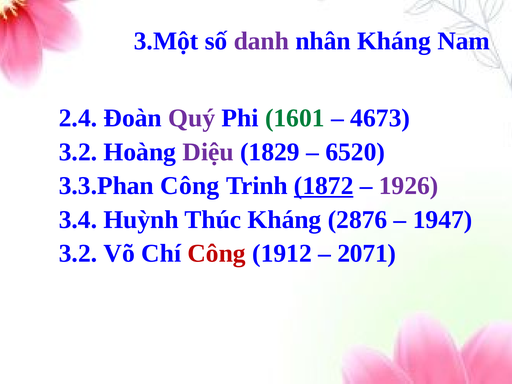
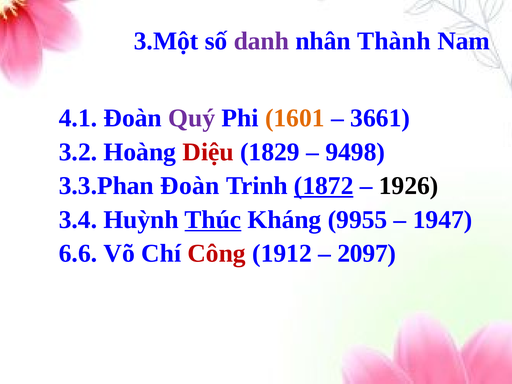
nhân Kháng: Kháng -> Thành (394, 41)
2.4: 2.4 -> 4.1 (78, 118)
1601 colour: green -> orange (295, 118)
4673: 4673 -> 3661 (380, 118)
Diệu colour: purple -> red (208, 152)
6520: 6520 -> 9498 (355, 152)
3.3.Phan Công: Công -> Đoàn (190, 186)
1926 colour: purple -> black (409, 186)
Thúc underline: none -> present (213, 220)
2876: 2876 -> 9955 (358, 220)
3.2: 3.2 -> 6.6 (78, 254)
2071: 2071 -> 2097 (367, 254)
